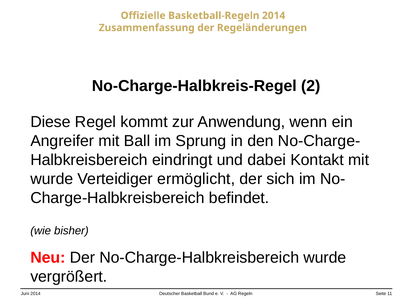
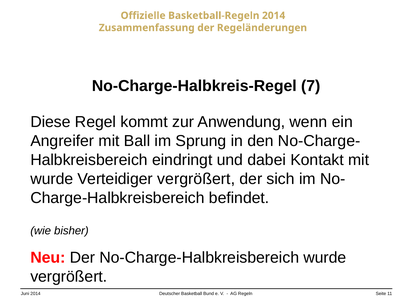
2: 2 -> 7 (311, 86)
Verteidiger ermöglicht: ermöglicht -> vergrößert (196, 179)
